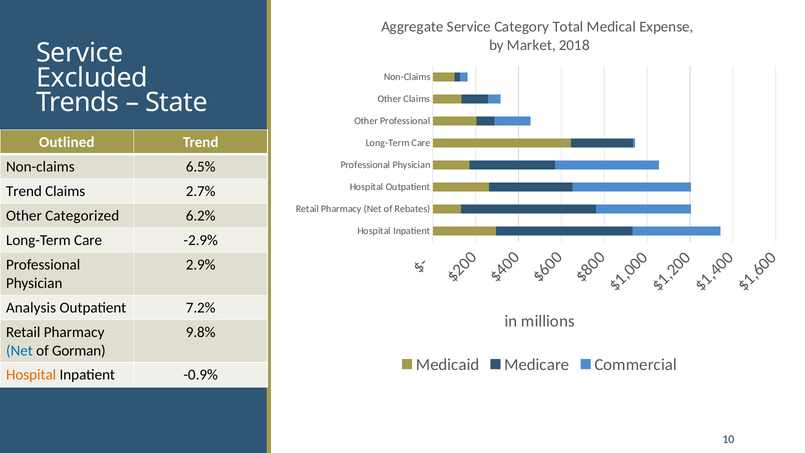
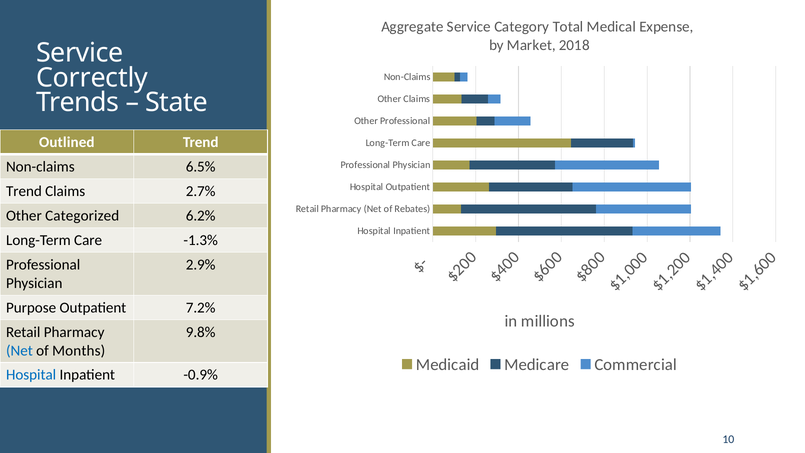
Excluded: Excluded -> Correctly (92, 78)
-2.9%: -2.9% -> -1.3% (201, 240)
Analysis: Analysis -> Purpose (31, 307)
Gorman: Gorman -> Months (79, 350)
Hospital colour: orange -> blue (31, 375)
